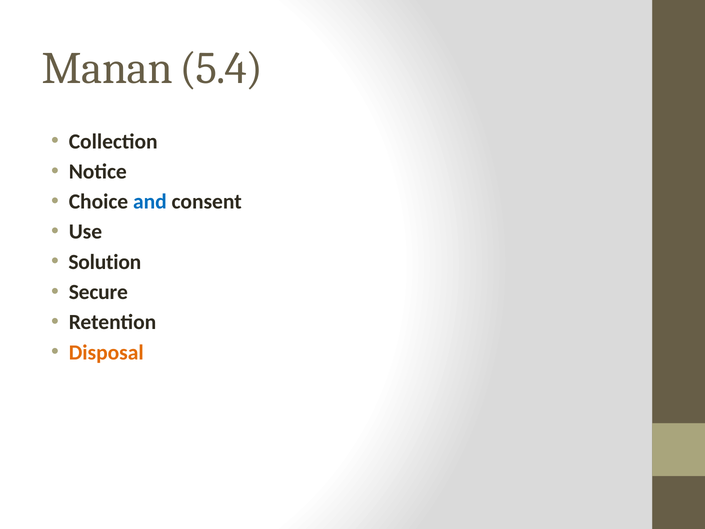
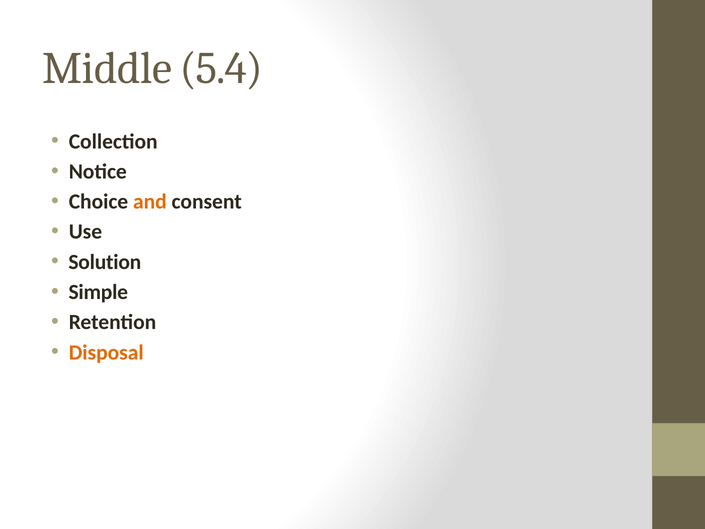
Manan: Manan -> Middle (107, 68)
and colour: blue -> orange (150, 202)
Secure: Secure -> Simple (98, 292)
